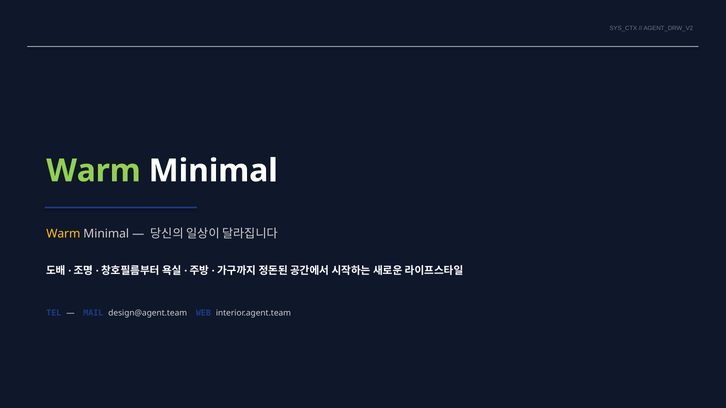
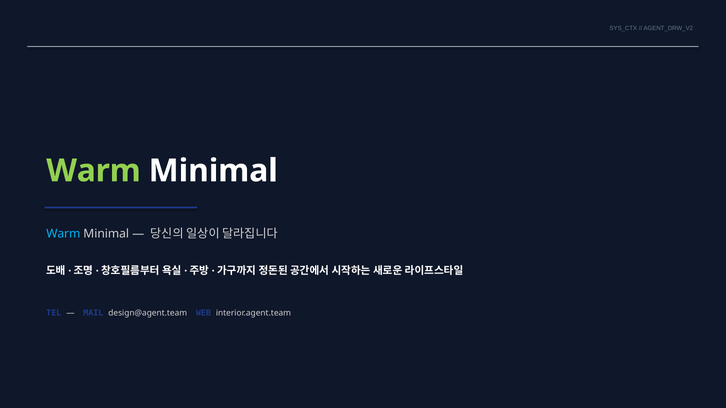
Warm colour: yellow -> light blue (63, 234)
